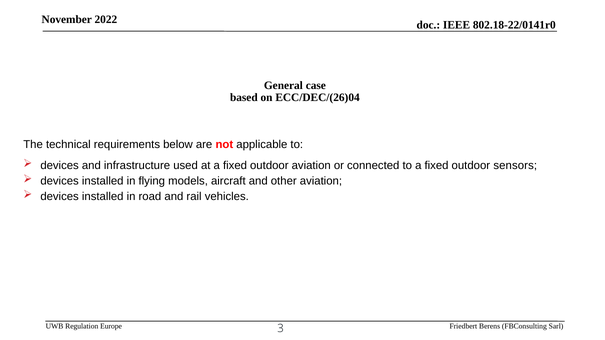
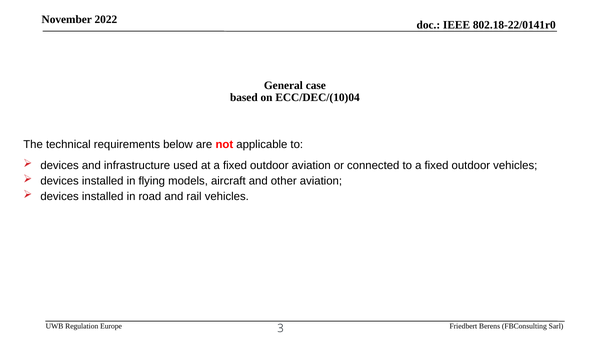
ECC/DEC/(26)04: ECC/DEC/(26)04 -> ECC/DEC/(10)04 (318, 98)
outdoor sensors: sensors -> vehicles (515, 166)
